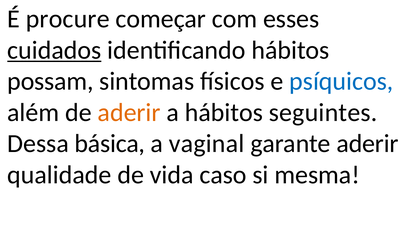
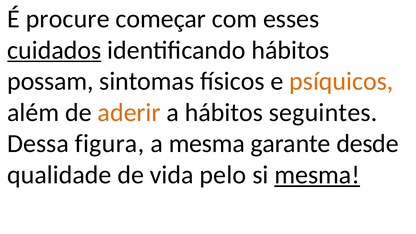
psíquicos colour: blue -> orange (341, 81)
básica: básica -> figura (110, 144)
a vaginal: vaginal -> mesma (207, 144)
garante aderir: aderir -> desde (368, 144)
caso: caso -> pelo (223, 175)
mesma underline: none -> present (317, 175)
